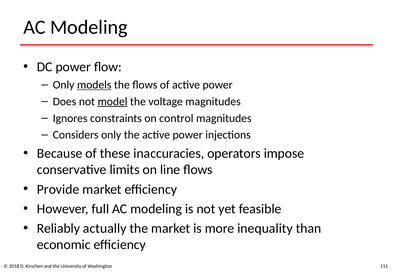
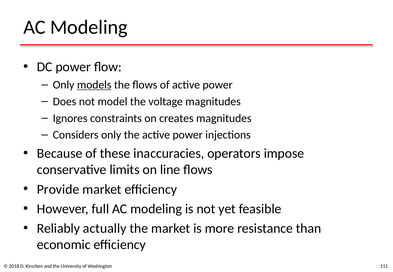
model underline: present -> none (113, 102)
control: control -> creates (176, 118)
inequality: inequality -> resistance (265, 228)
